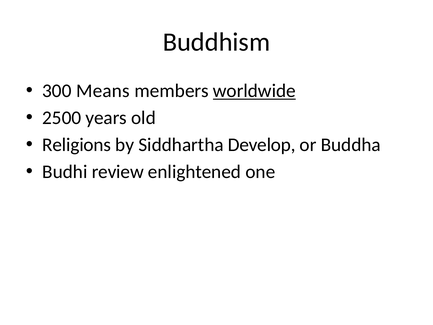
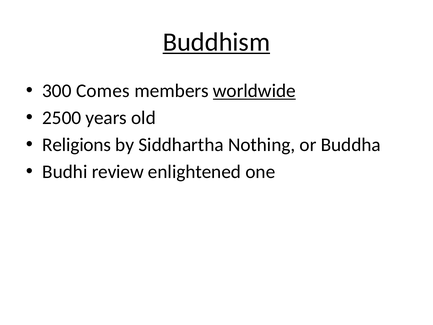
Buddhism underline: none -> present (216, 42)
Means: Means -> Comes (103, 91)
Develop: Develop -> Nothing (262, 145)
